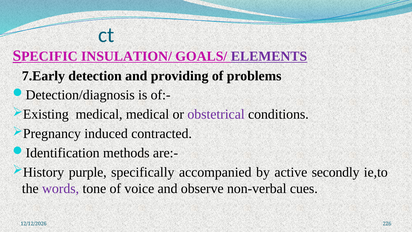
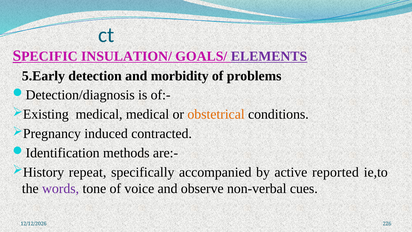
7.Early: 7.Early -> 5.Early (43, 76)
providing: providing -> morbidity (180, 76)
obstetrical colour: purple -> orange (216, 114)
purple: purple -> repeat (88, 172)
secondly: secondly -> reported (335, 172)
